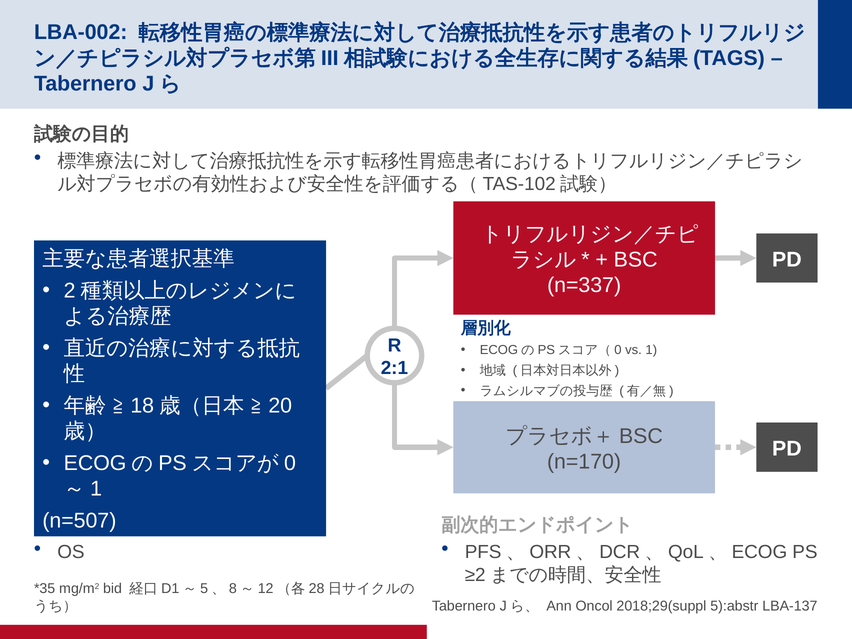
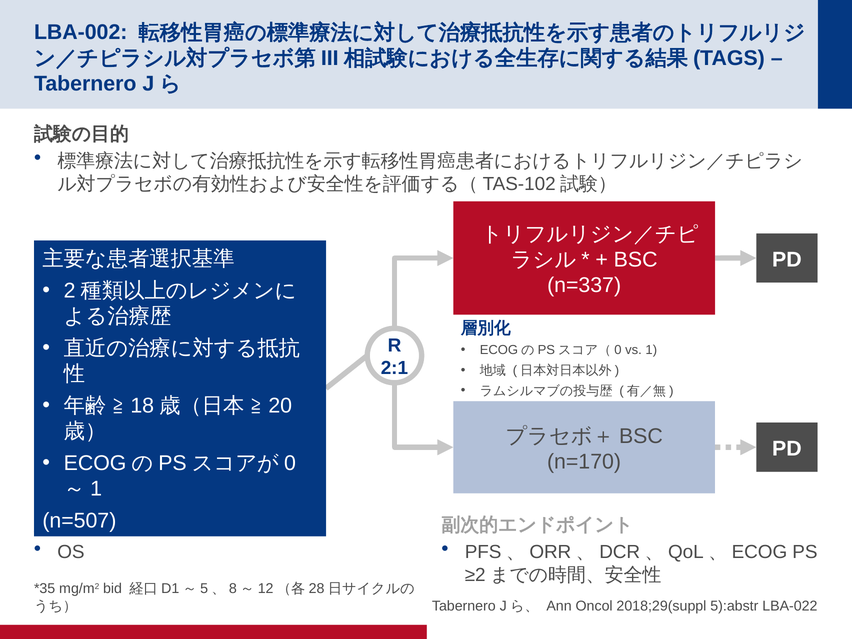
LBA-137: LBA-137 -> LBA-022 (790, 606)
